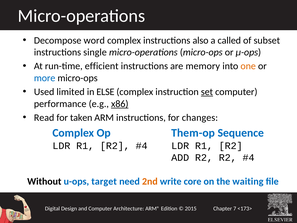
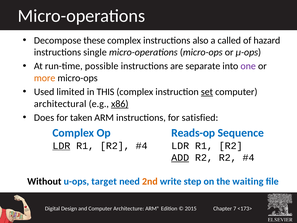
word: word -> these (94, 40)
subset: subset -> hazard (267, 40)
efficient: efficient -> possible (102, 66)
memory: memory -> separate (203, 66)
one colour: orange -> purple (248, 66)
more colour: blue -> orange (45, 78)
ELSE: ELSE -> THIS (105, 92)
performance: performance -> architectural (60, 104)
Read: Read -> Does (44, 118)
changes: changes -> satisfied (200, 118)
Them-op: Them-op -> Reads-op (193, 133)
LDR underline: none -> present (61, 146)
ADD underline: none -> present (180, 157)
core: core -> step (193, 181)
